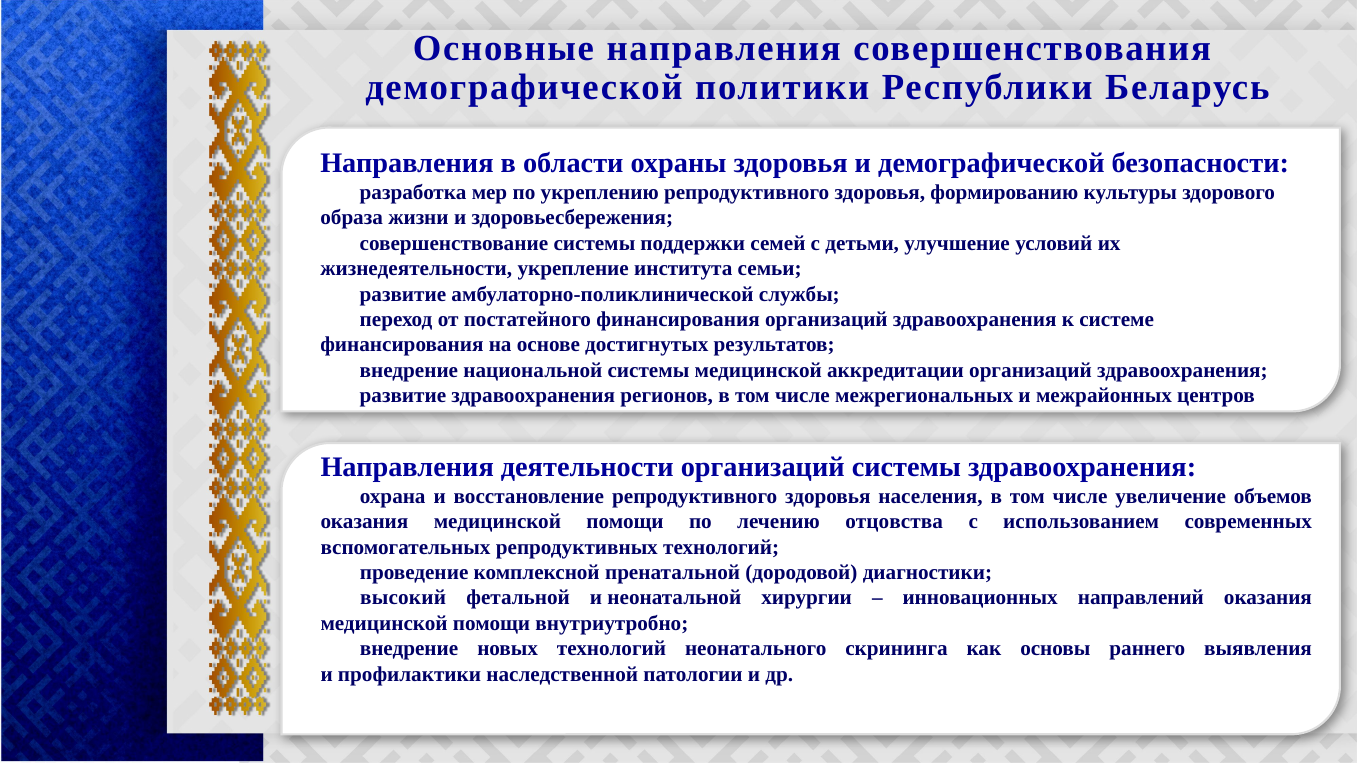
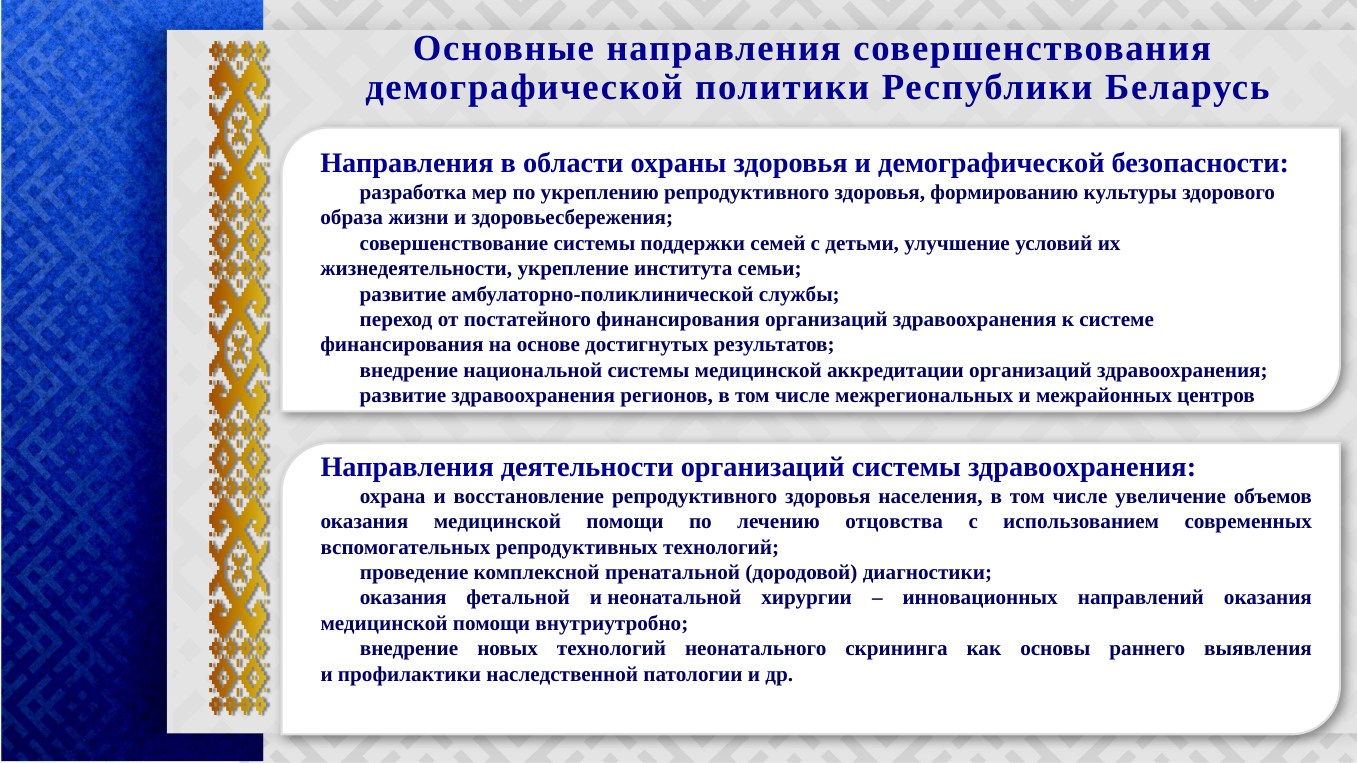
высокий: высокий -> оказания (403, 598)
